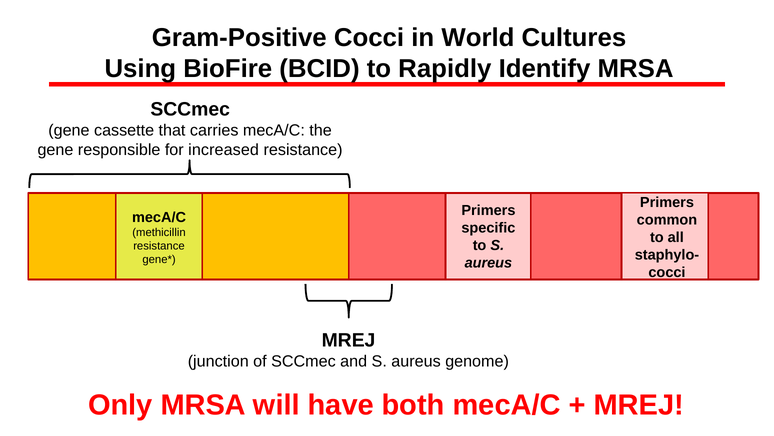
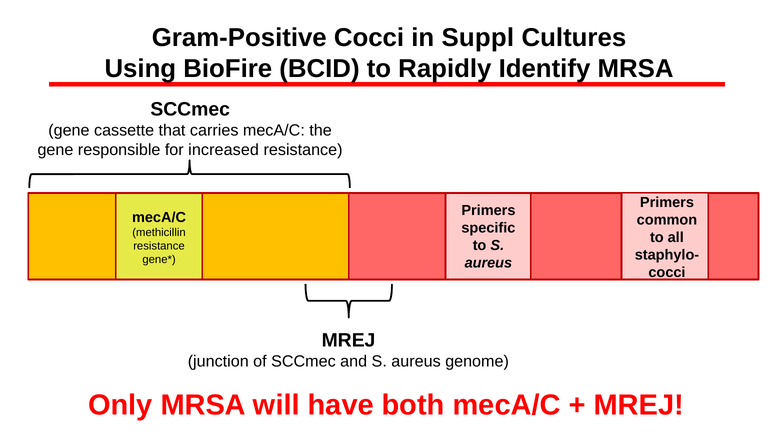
World: World -> Suppl (478, 37)
